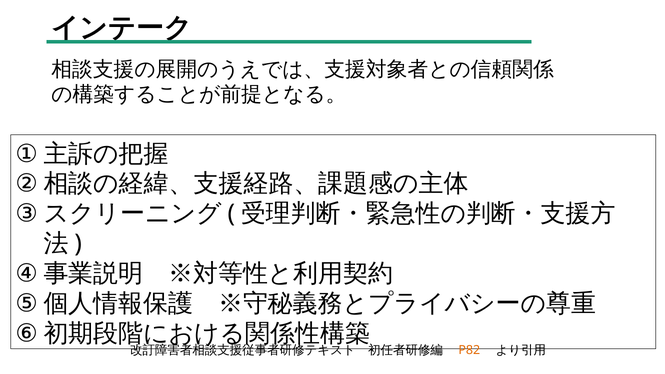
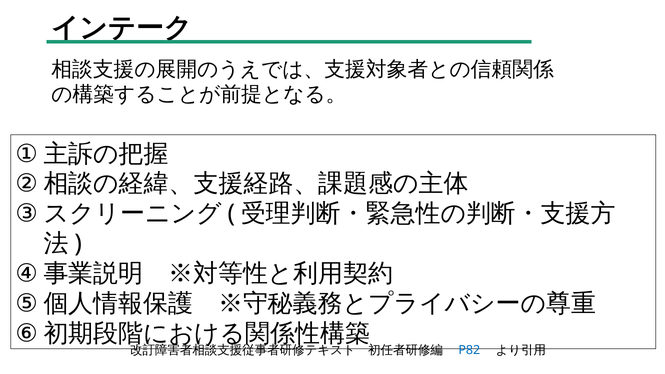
P82 colour: orange -> blue (469, 350)
